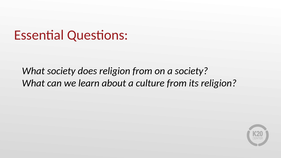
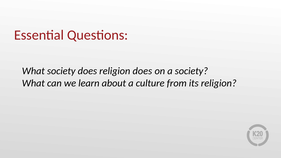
religion from: from -> does (142, 71)
